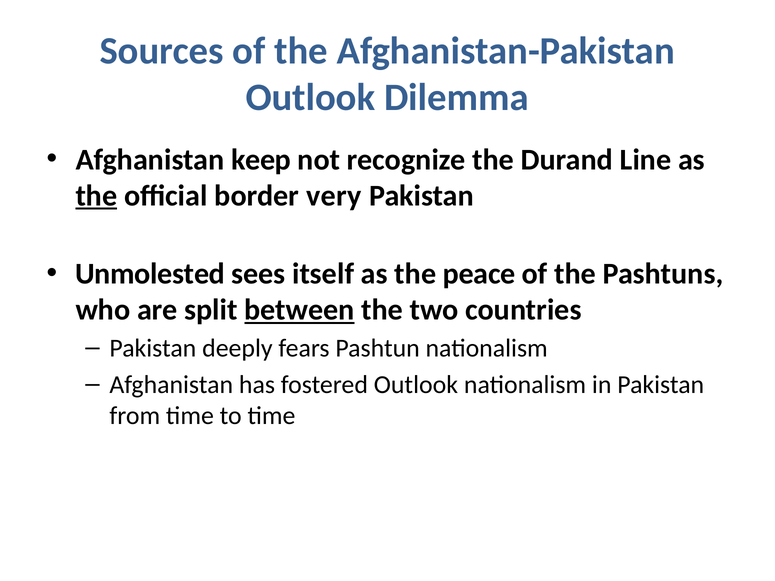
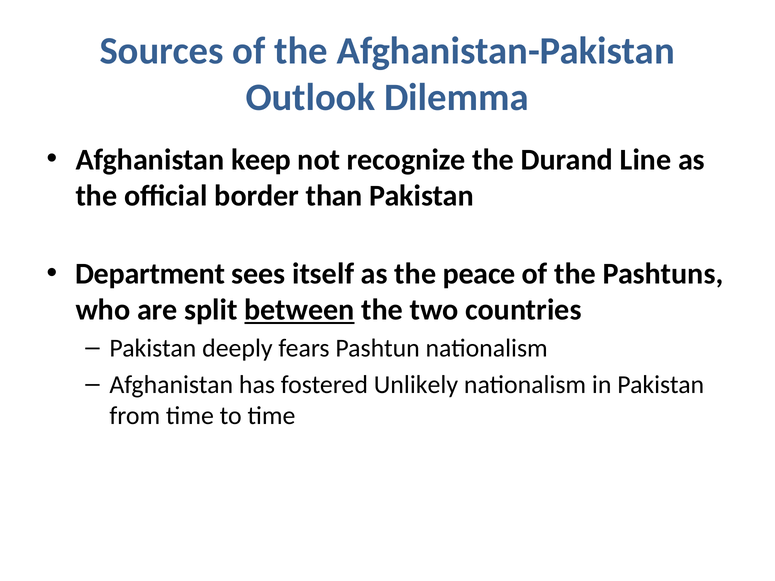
the underline: present -> none (96, 196)
very: very -> than (334, 196)
Unmolested: Unmolested -> Department (150, 274)
fostered Outlook: Outlook -> Unlikely (416, 385)
